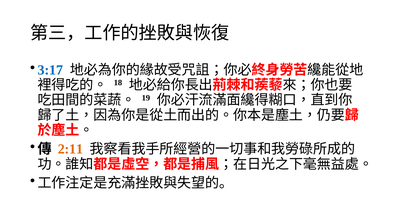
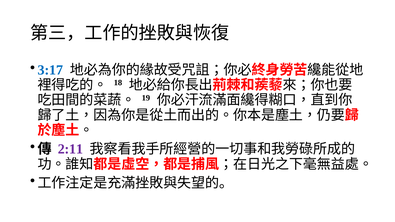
2:11 colour: orange -> purple (70, 149)
